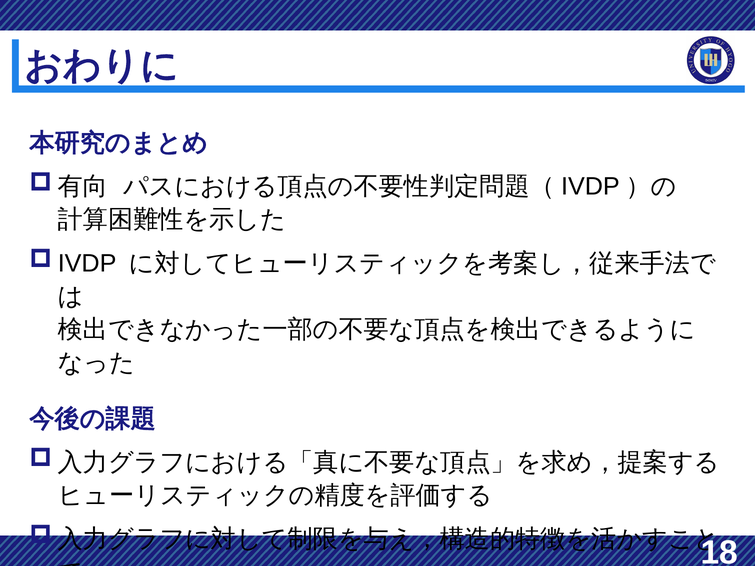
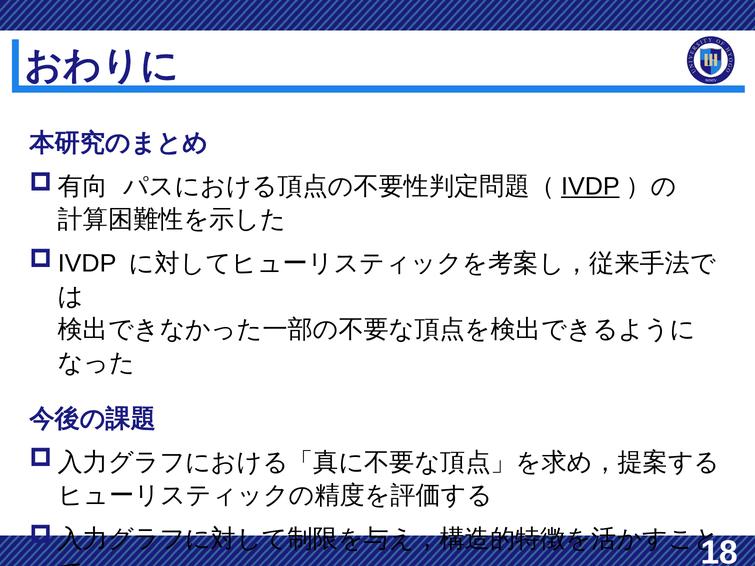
IVDP underline: none -> present (590, 186)
